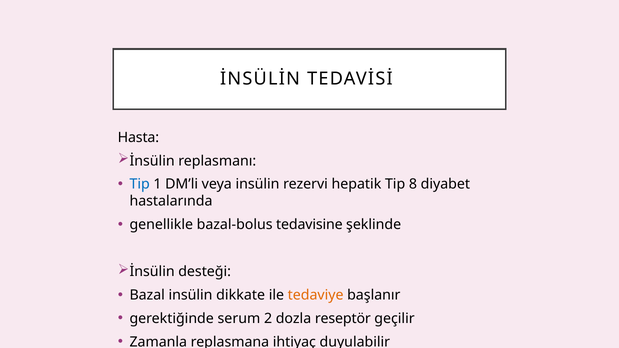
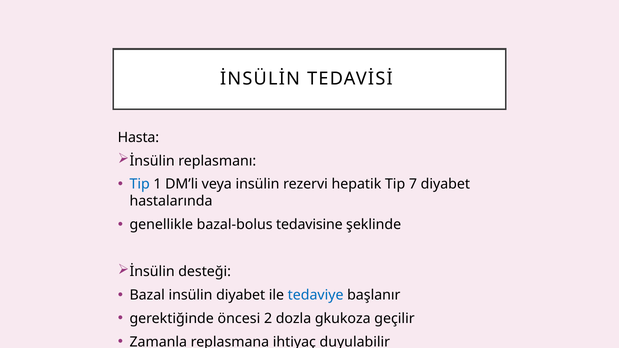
8: 8 -> 7 (413, 184)
insülin dikkate: dikkate -> diyabet (241, 295)
tedaviye colour: orange -> blue (316, 295)
serum: serum -> öncesi (239, 319)
reseptör: reseptör -> gkukoza (343, 319)
